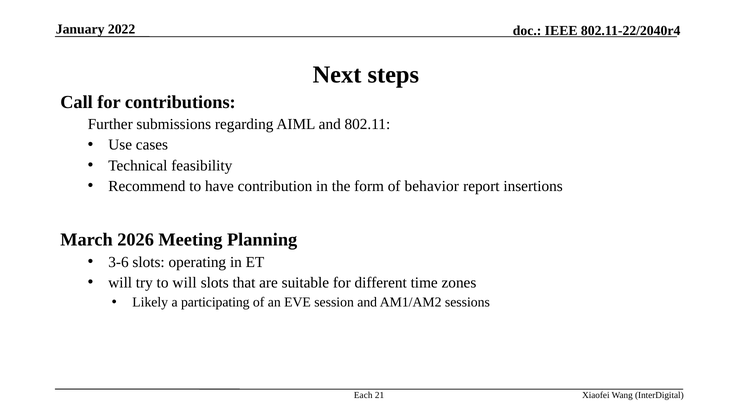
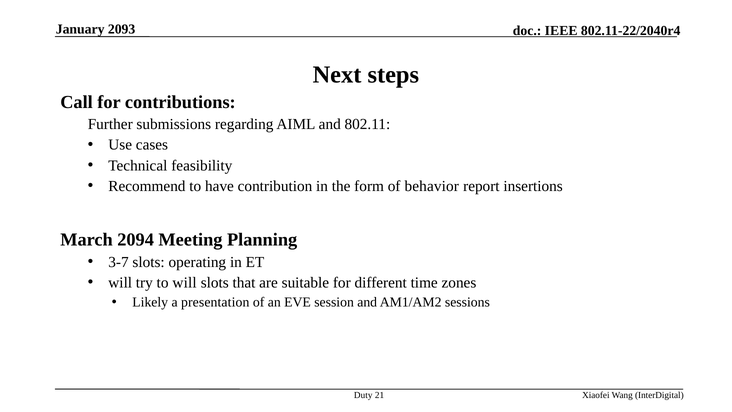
2022: 2022 -> 2093 (122, 29)
2026: 2026 -> 2094 (136, 240)
3-6: 3-6 -> 3-7 (119, 262)
participating: participating -> presentation (215, 302)
Each: Each -> Duty (363, 395)
